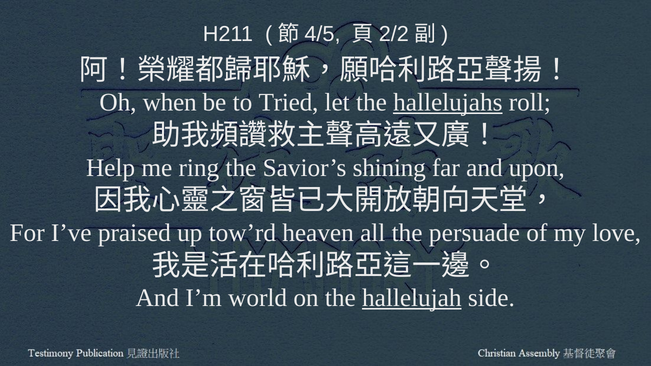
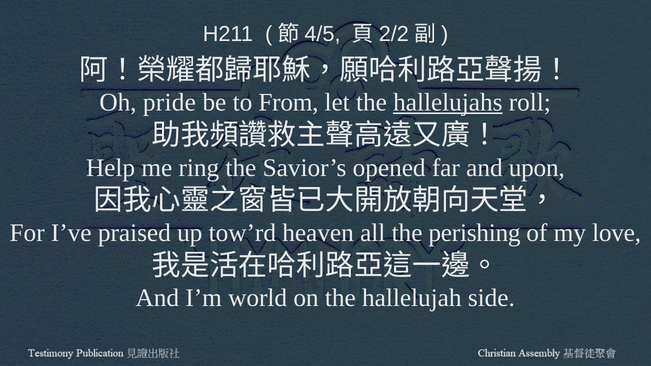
when: when -> pride (169, 103)
Tried: Tried -> From (288, 103)
shining: shining -> opened (389, 168)
persuade: persuade -> perishing (475, 233)
hallelujah underline: present -> none (412, 298)
